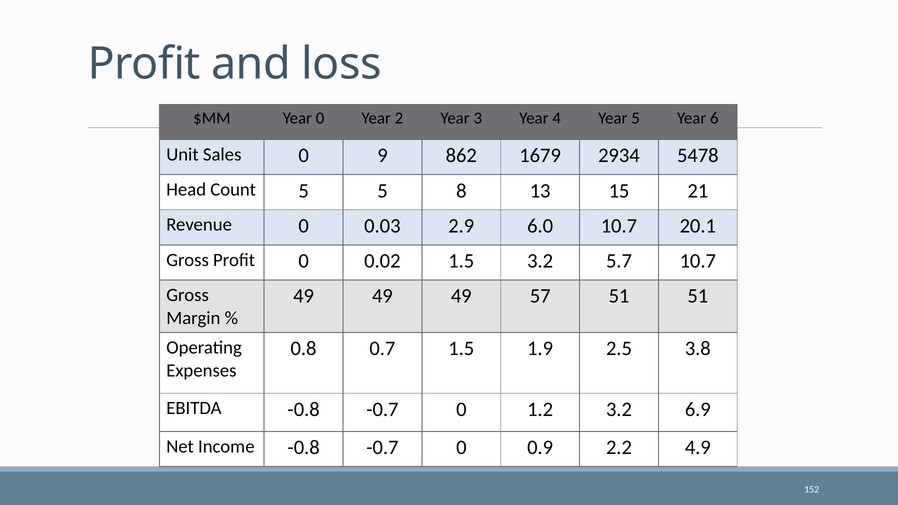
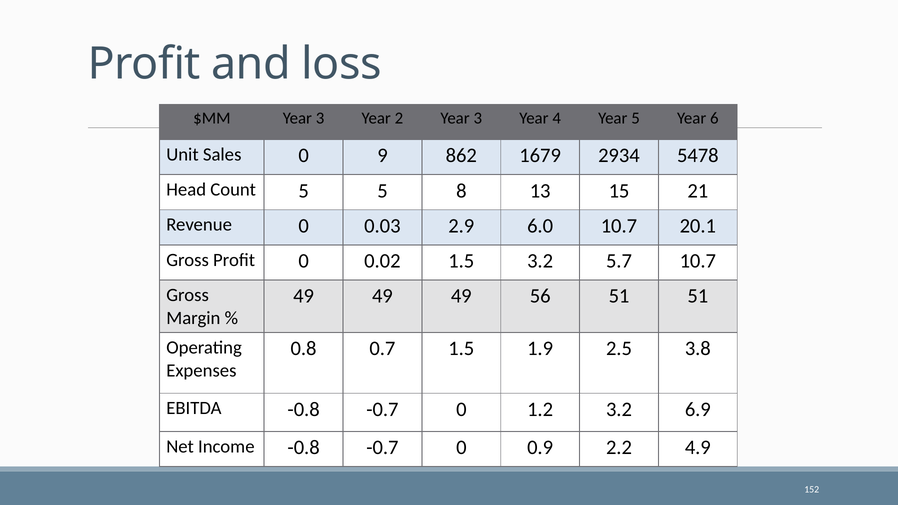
$MM Year 0: 0 -> 3 (320, 118)
57: 57 -> 56 (540, 296)
